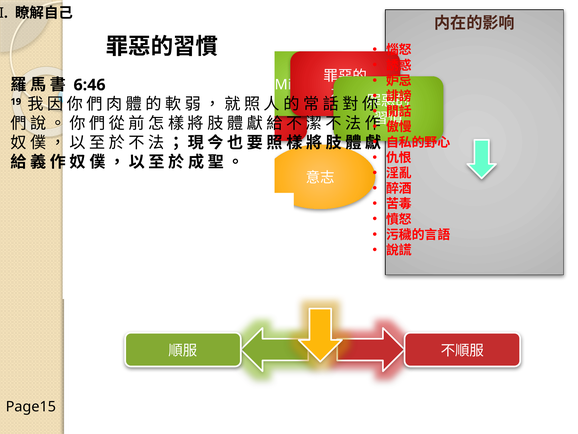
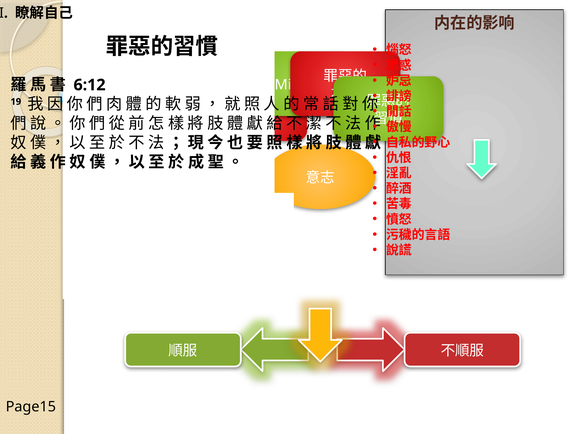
6:46: 6:46 -> 6:12 (90, 85)
